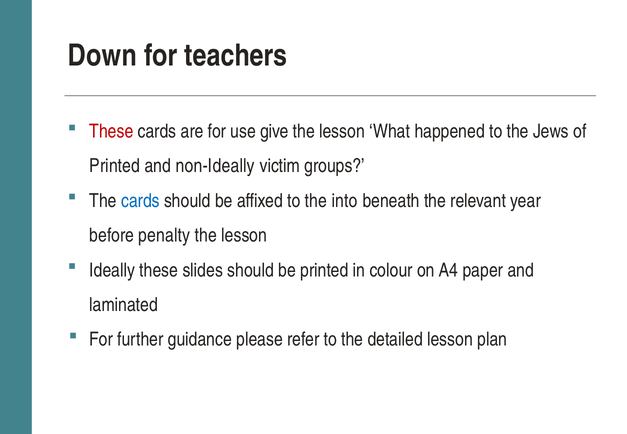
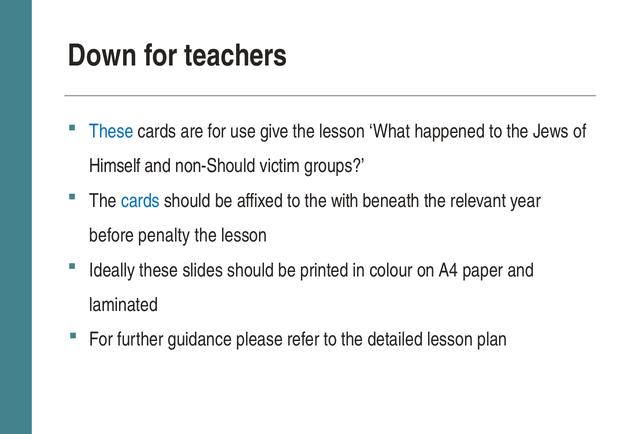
These colour: red -> blue (111, 131)
Printed: Printed -> Himself (115, 166)
non-Ideally: non-Ideally -> non-Should (215, 166)
into: into -> with (345, 201)
